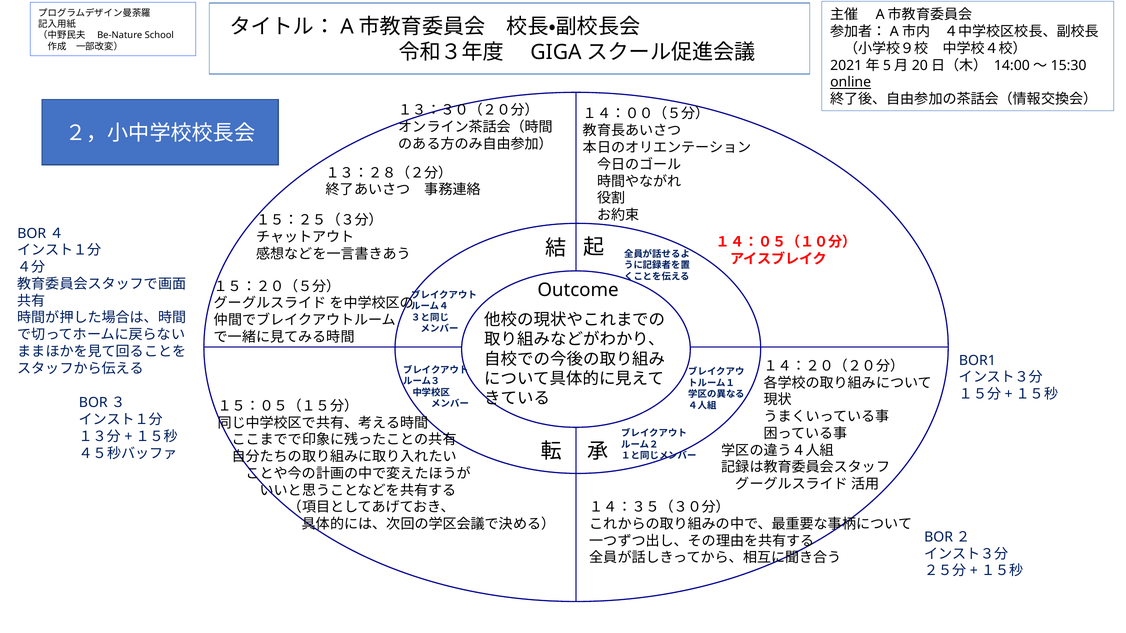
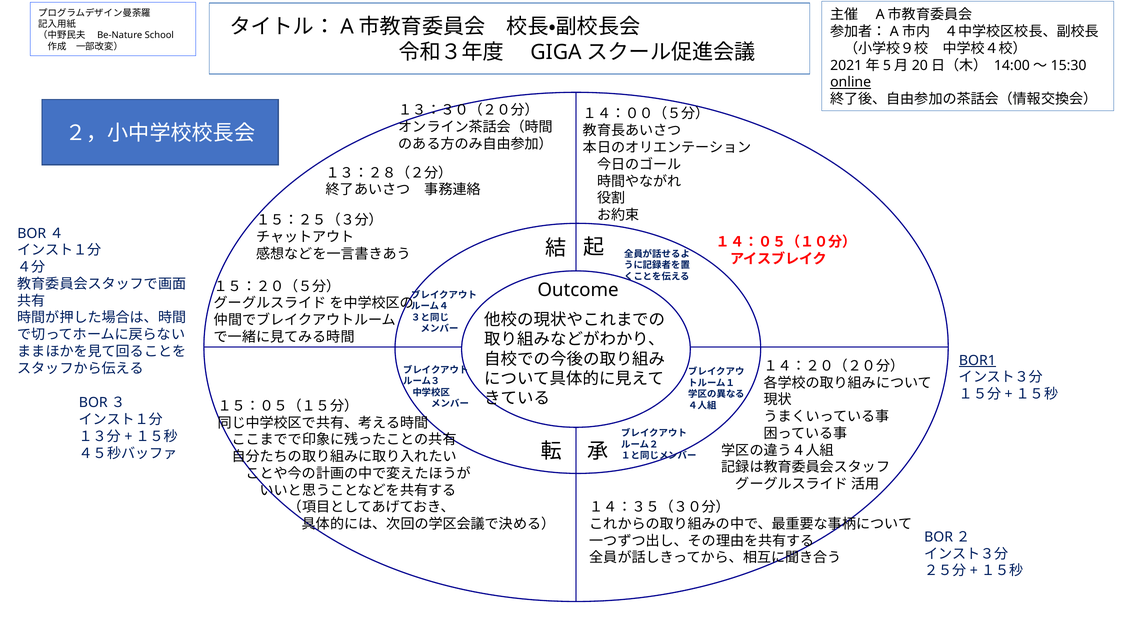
BOR1 underline: none -> present (977, 361)
